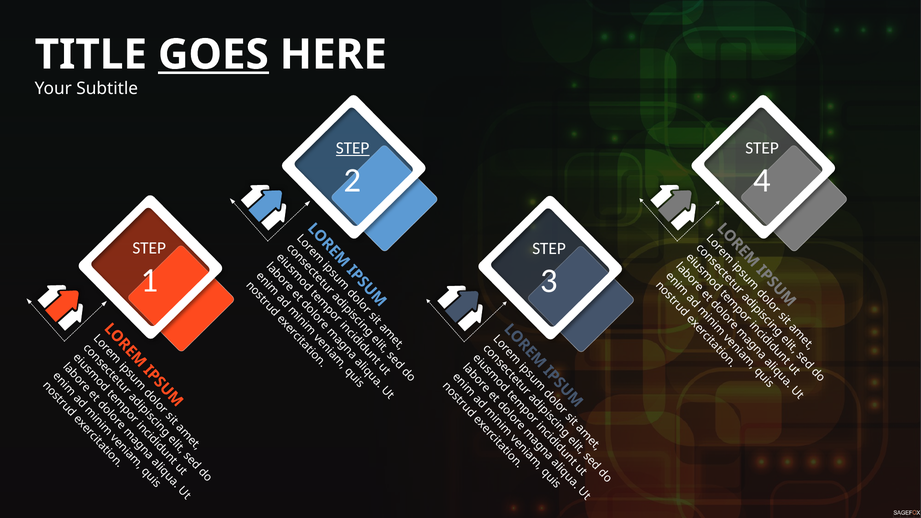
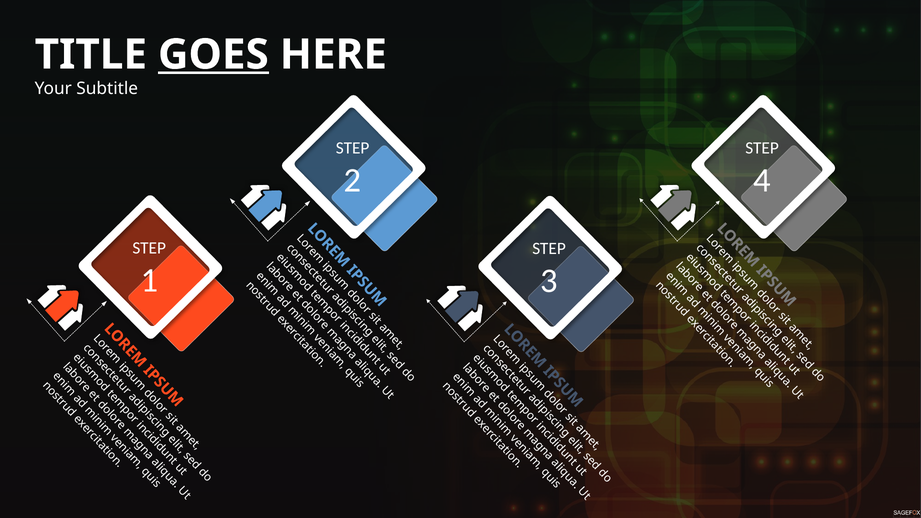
STEP underline: present -> none (353, 148)
